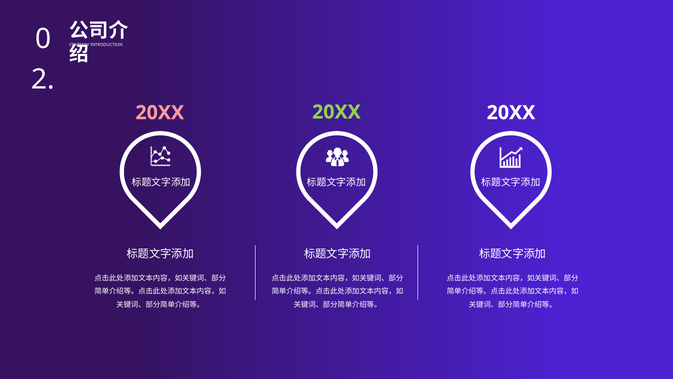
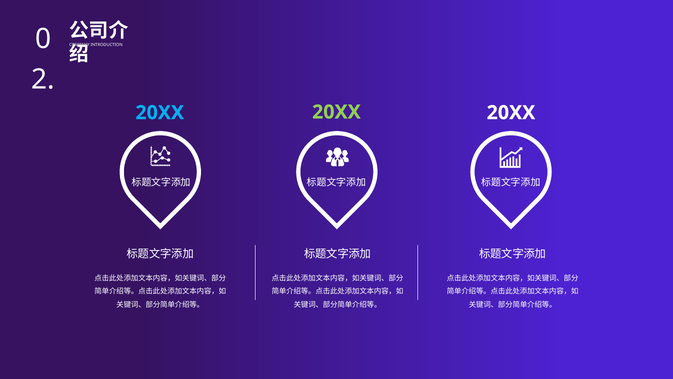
20XX colour: pink -> light blue (160, 113)
